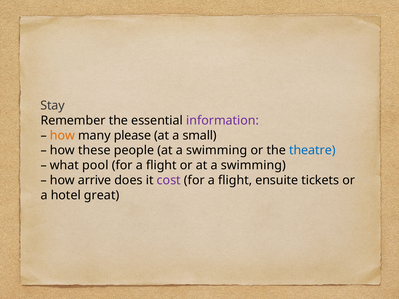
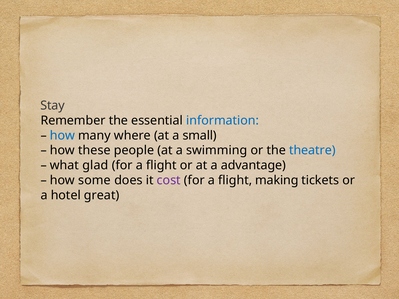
information colour: purple -> blue (223, 121)
how colour: orange -> blue (62, 136)
please: please -> where (132, 136)
pool: pool -> glad (95, 165)
or at a swimming: swimming -> advantage (253, 165)
arrive: arrive -> some (94, 180)
ensuite: ensuite -> making (277, 180)
